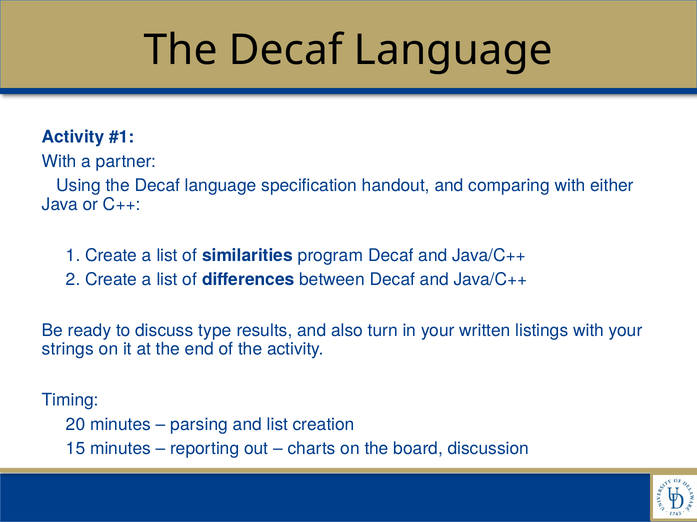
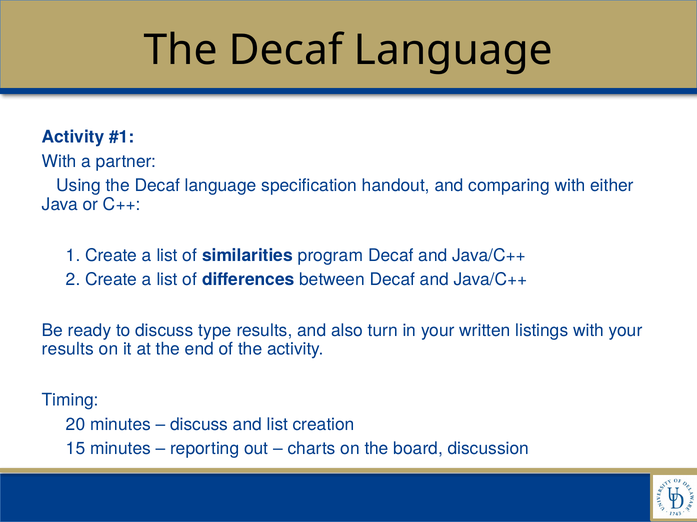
strings: strings -> results (68, 350)
parsing: parsing -> discuss (199, 425)
